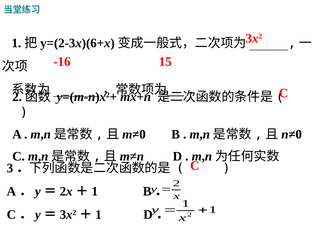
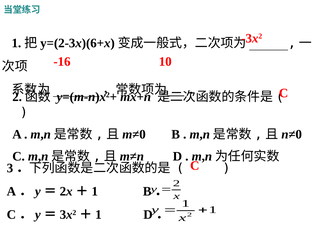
15: 15 -> 10 (165, 61)
